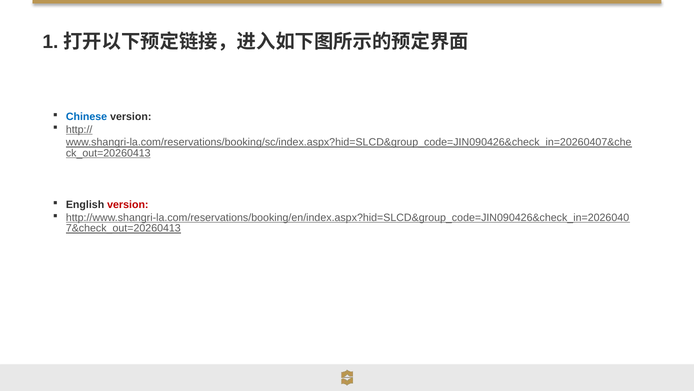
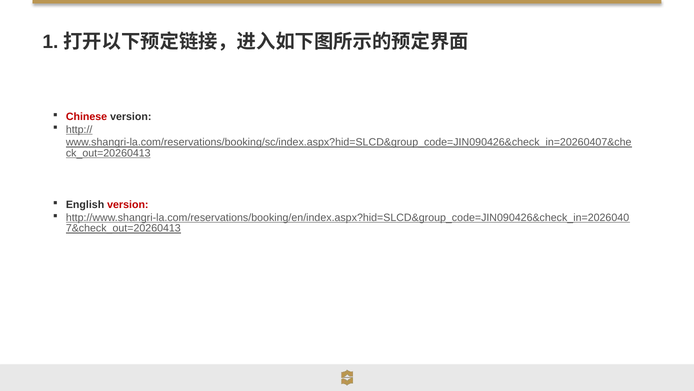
Chinese colour: blue -> red (87, 117)
